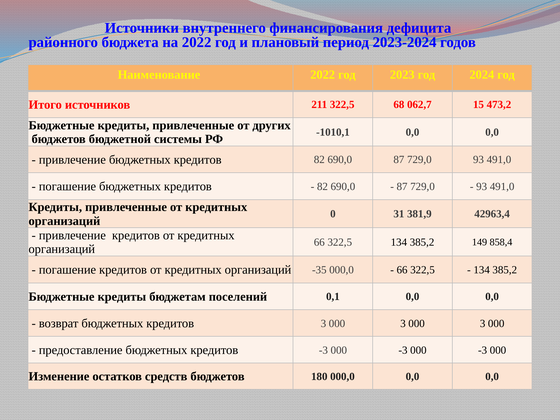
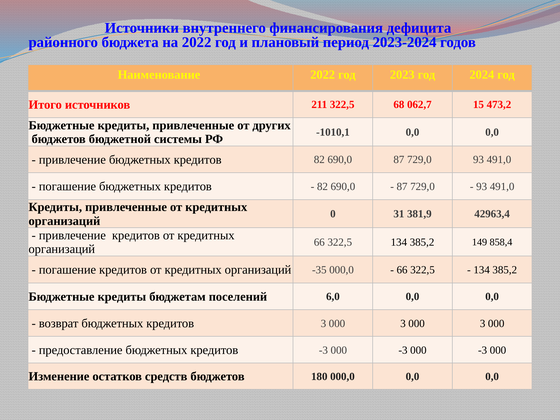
0,1: 0,1 -> 6,0 (333, 297)
